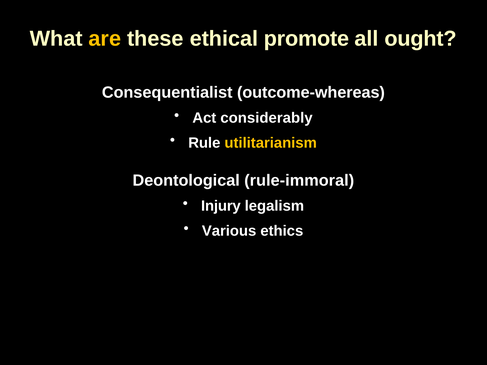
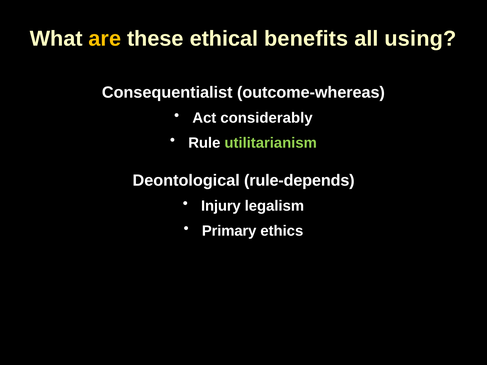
promote: promote -> benefits (306, 39)
ought: ought -> using (421, 39)
utilitarianism colour: yellow -> light green (271, 143)
rule-immoral: rule-immoral -> rule-depends (299, 181)
Various: Various -> Primary (229, 231)
